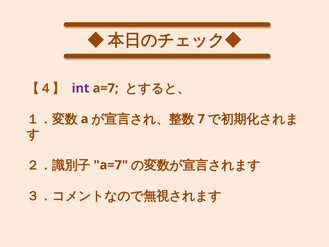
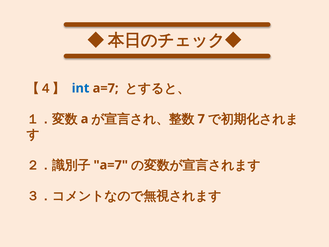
int colour: purple -> blue (81, 88)
